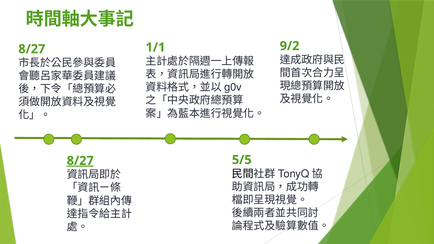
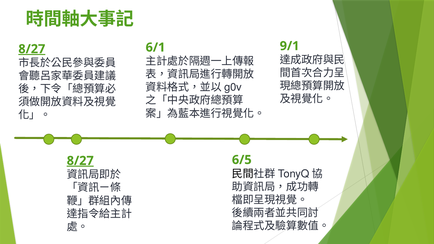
9/2: 9/2 -> 9/1 (290, 46)
1/1: 1/1 -> 6/1 (155, 47)
8/27 underline: none -> present (32, 49)
5/5: 5/5 -> 6/5 (242, 160)
